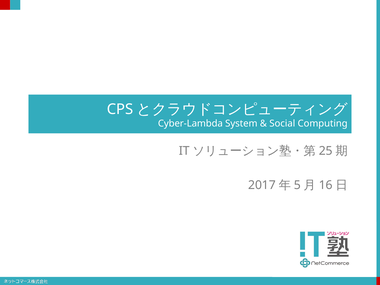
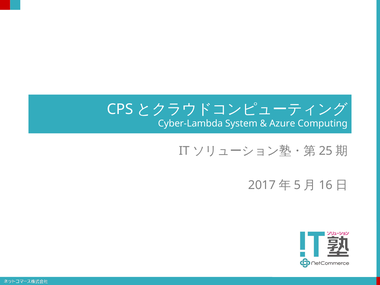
Social: Social -> Azure (282, 124)
